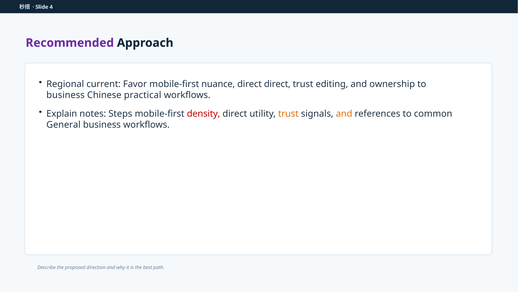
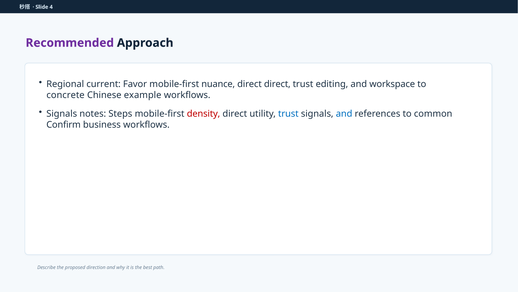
ownership: ownership -> workspace (392, 84)
business: business -> concrete (66, 95)
practical: practical -> example (143, 95)
Explain: Explain -> Signals (62, 113)
trust colour: orange -> blue (288, 113)
and colour: orange -> blue (344, 113)
General: General -> Confirm (64, 124)
